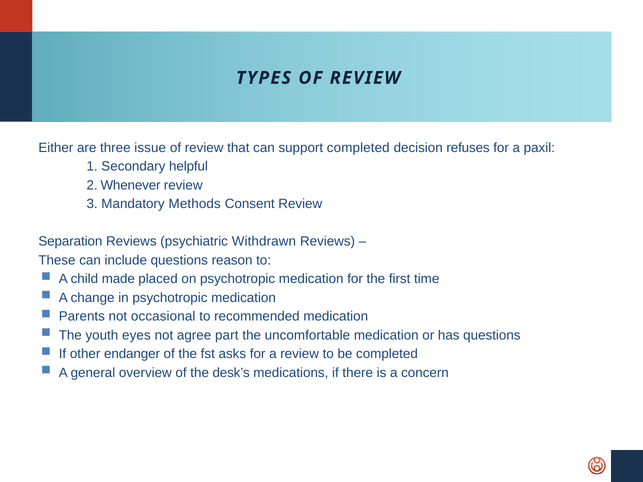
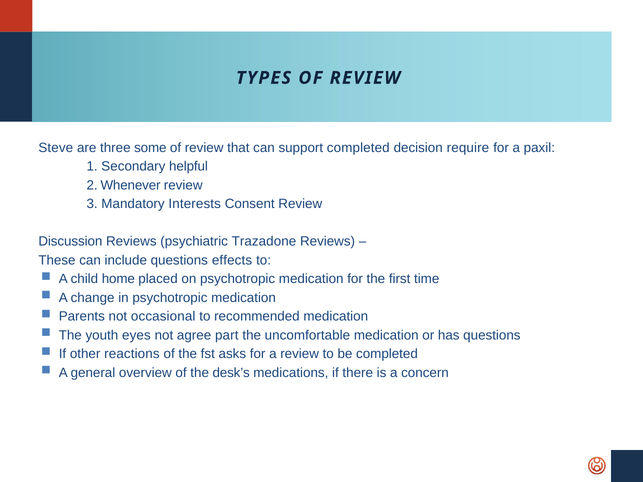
Either: Either -> Steve (56, 148)
issue: issue -> some (150, 148)
refuses: refuses -> require (468, 148)
Methods: Methods -> Interests (195, 204)
Separation: Separation -> Discussion (70, 242)
Withdrawn: Withdrawn -> Trazadone (264, 242)
reason: reason -> effects (232, 260)
made: made -> home (118, 279)
endanger: endanger -> reactions (132, 354)
